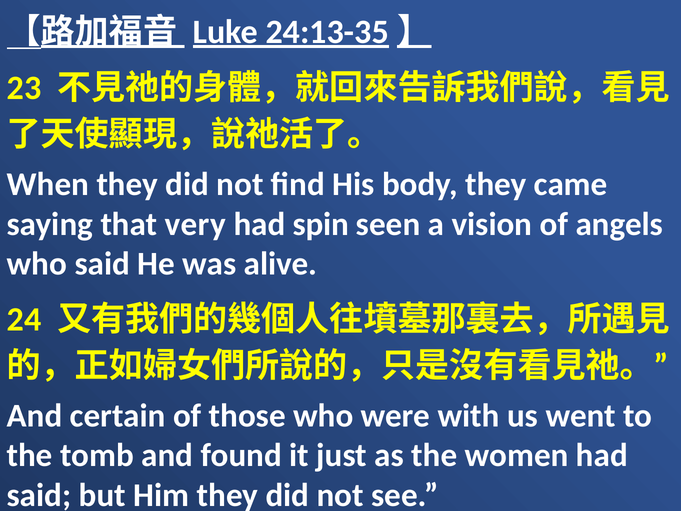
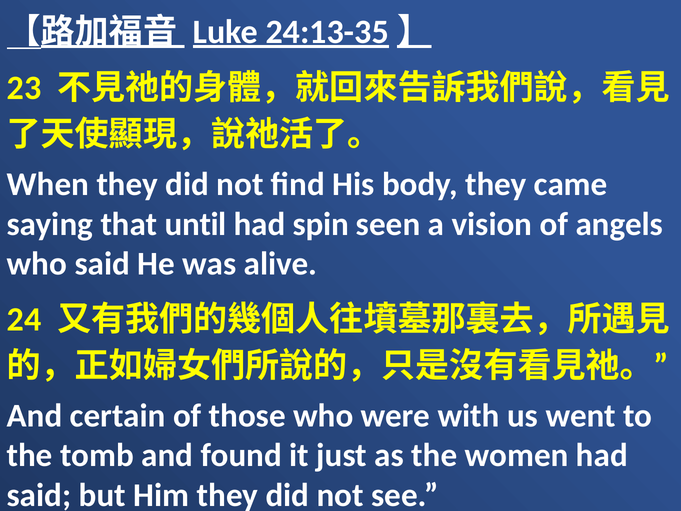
very: very -> until (196, 224)
